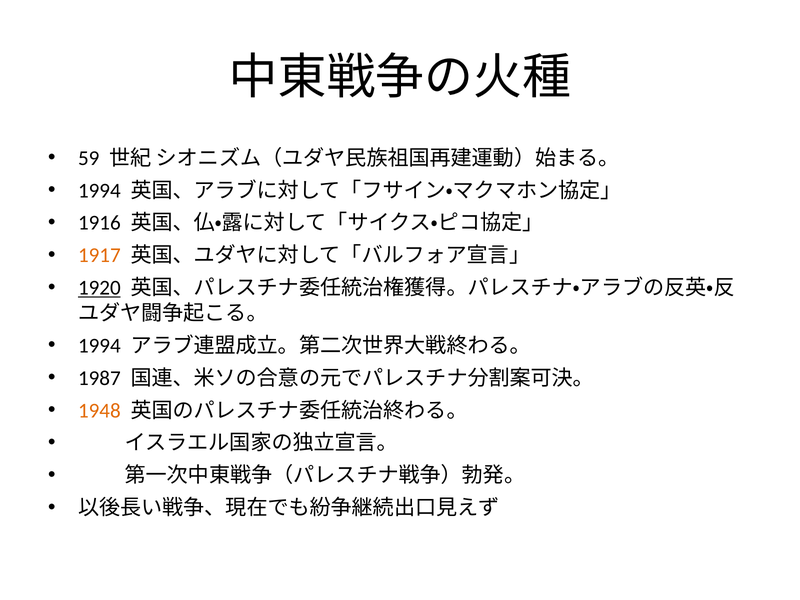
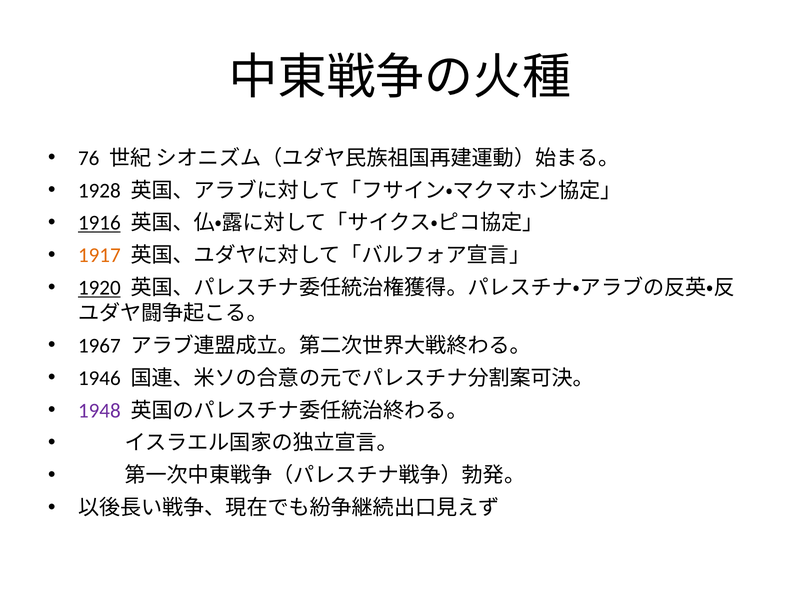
59: 59 -> 76 (89, 158)
1994: 1994 -> 1928 (99, 191)
1916 underline: none -> present (99, 223)
1994: 1994 -> 1967 (99, 346)
1987: 1987 -> 1946 (99, 378)
1948 colour: orange -> purple (99, 411)
